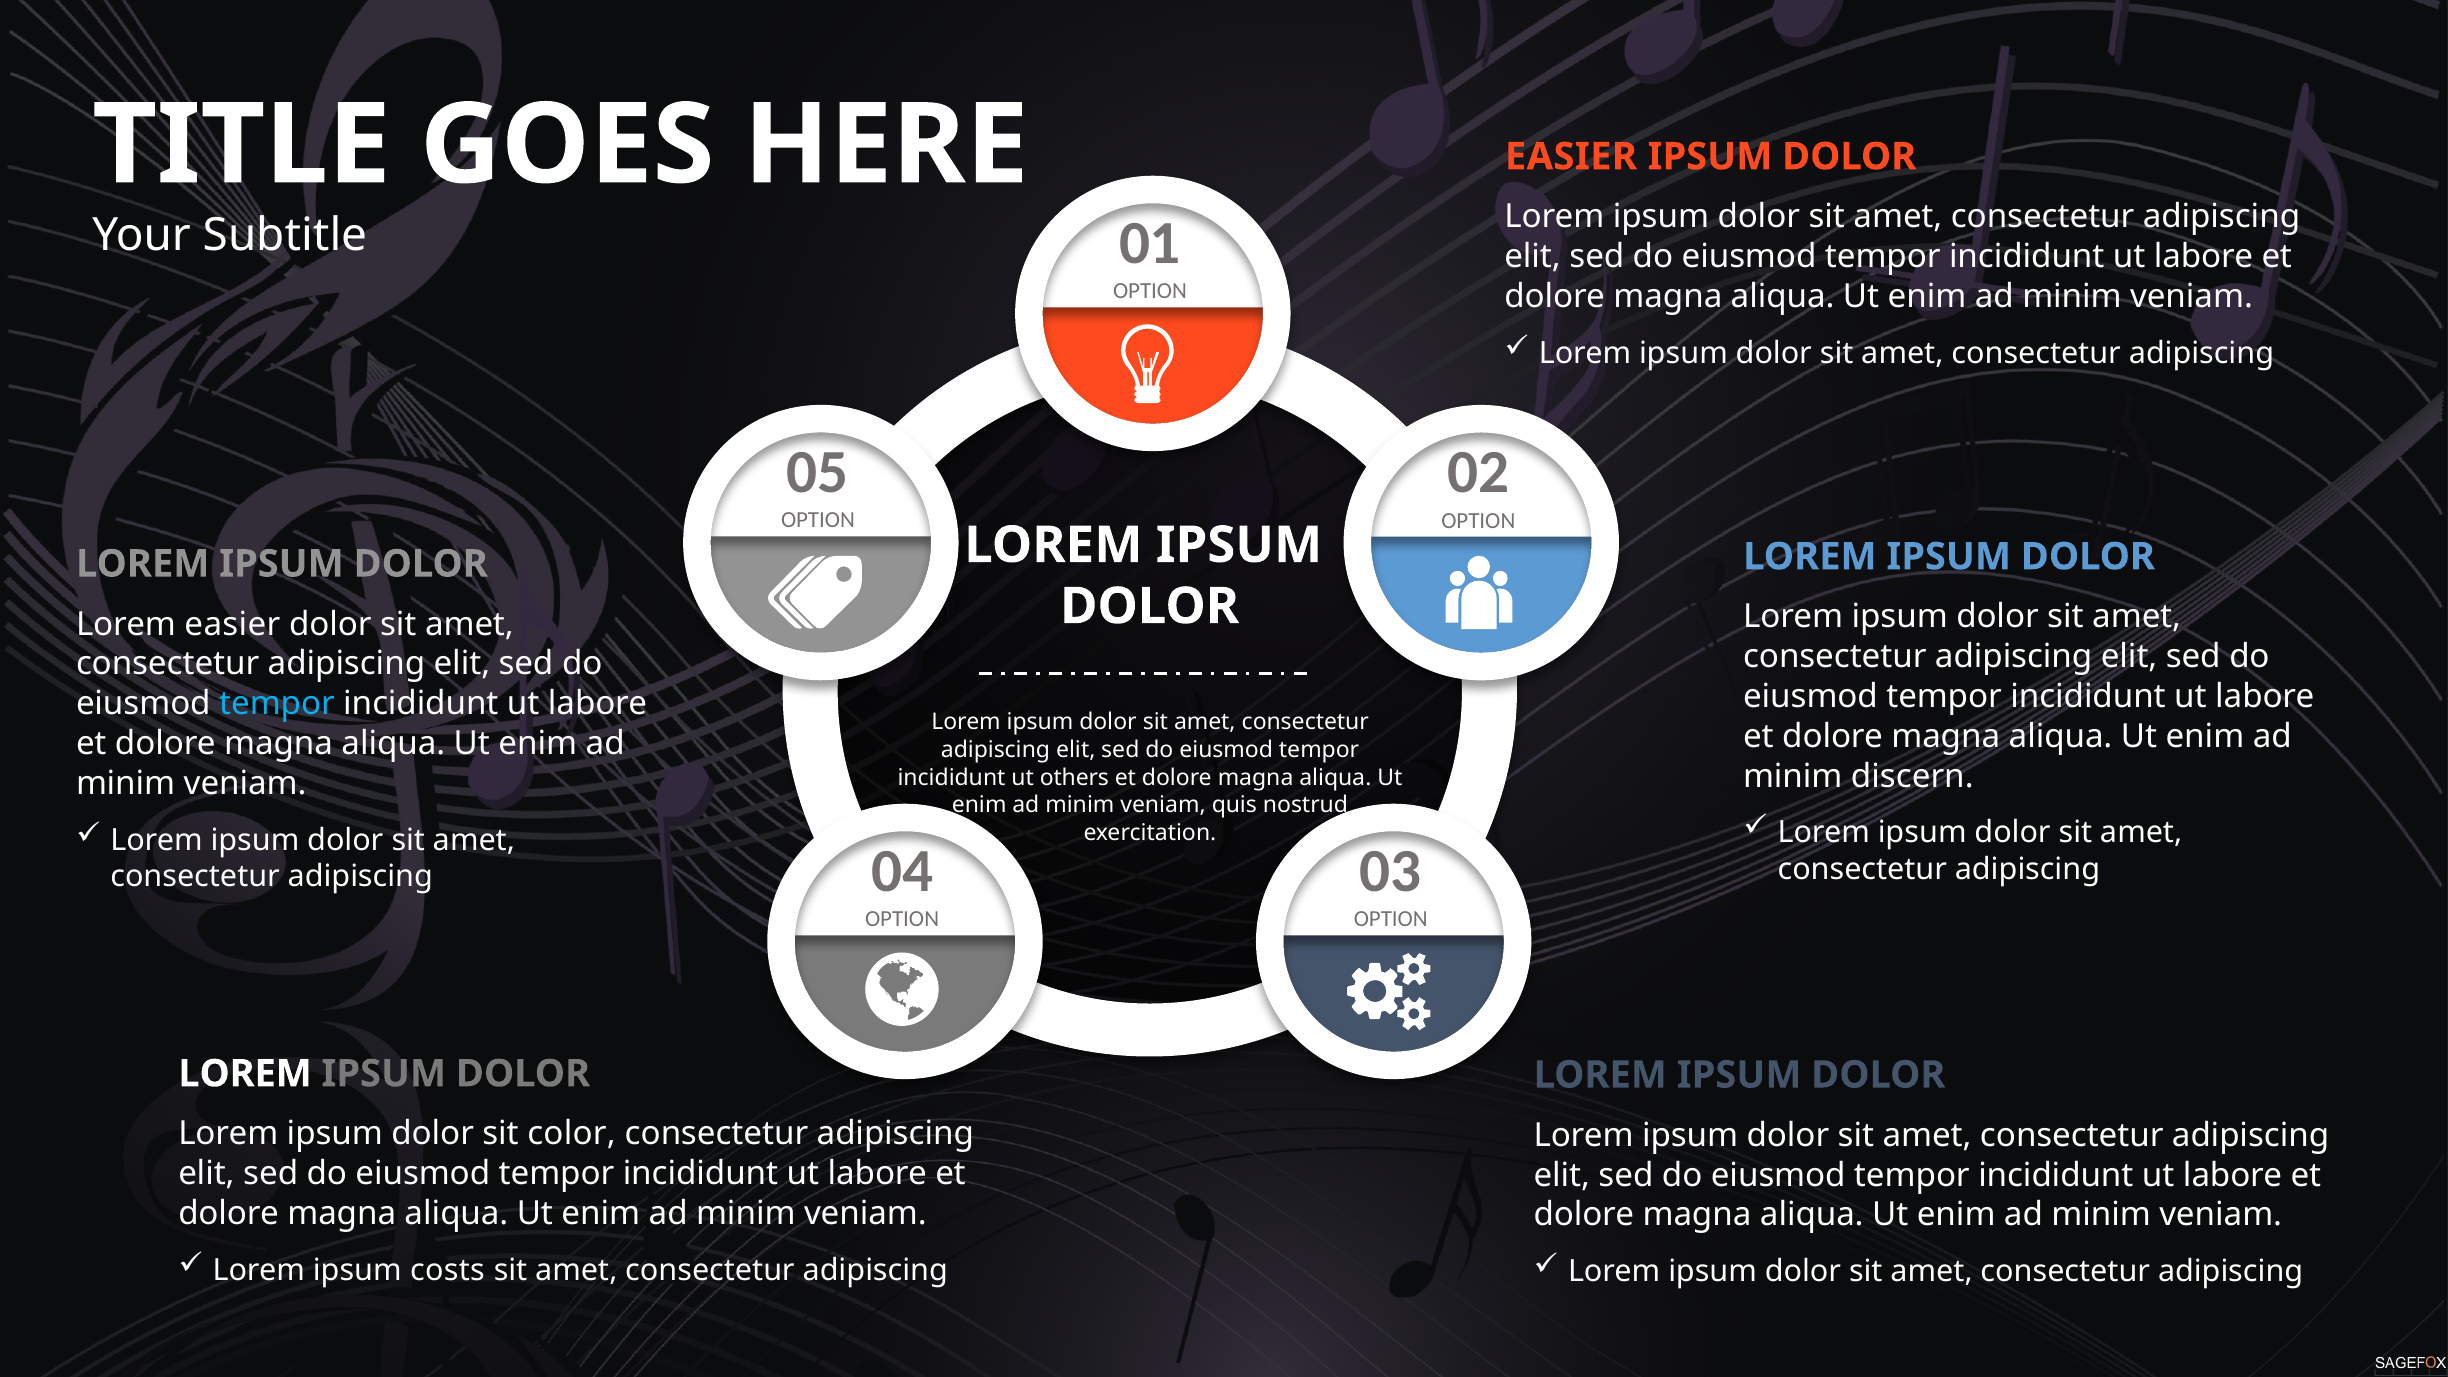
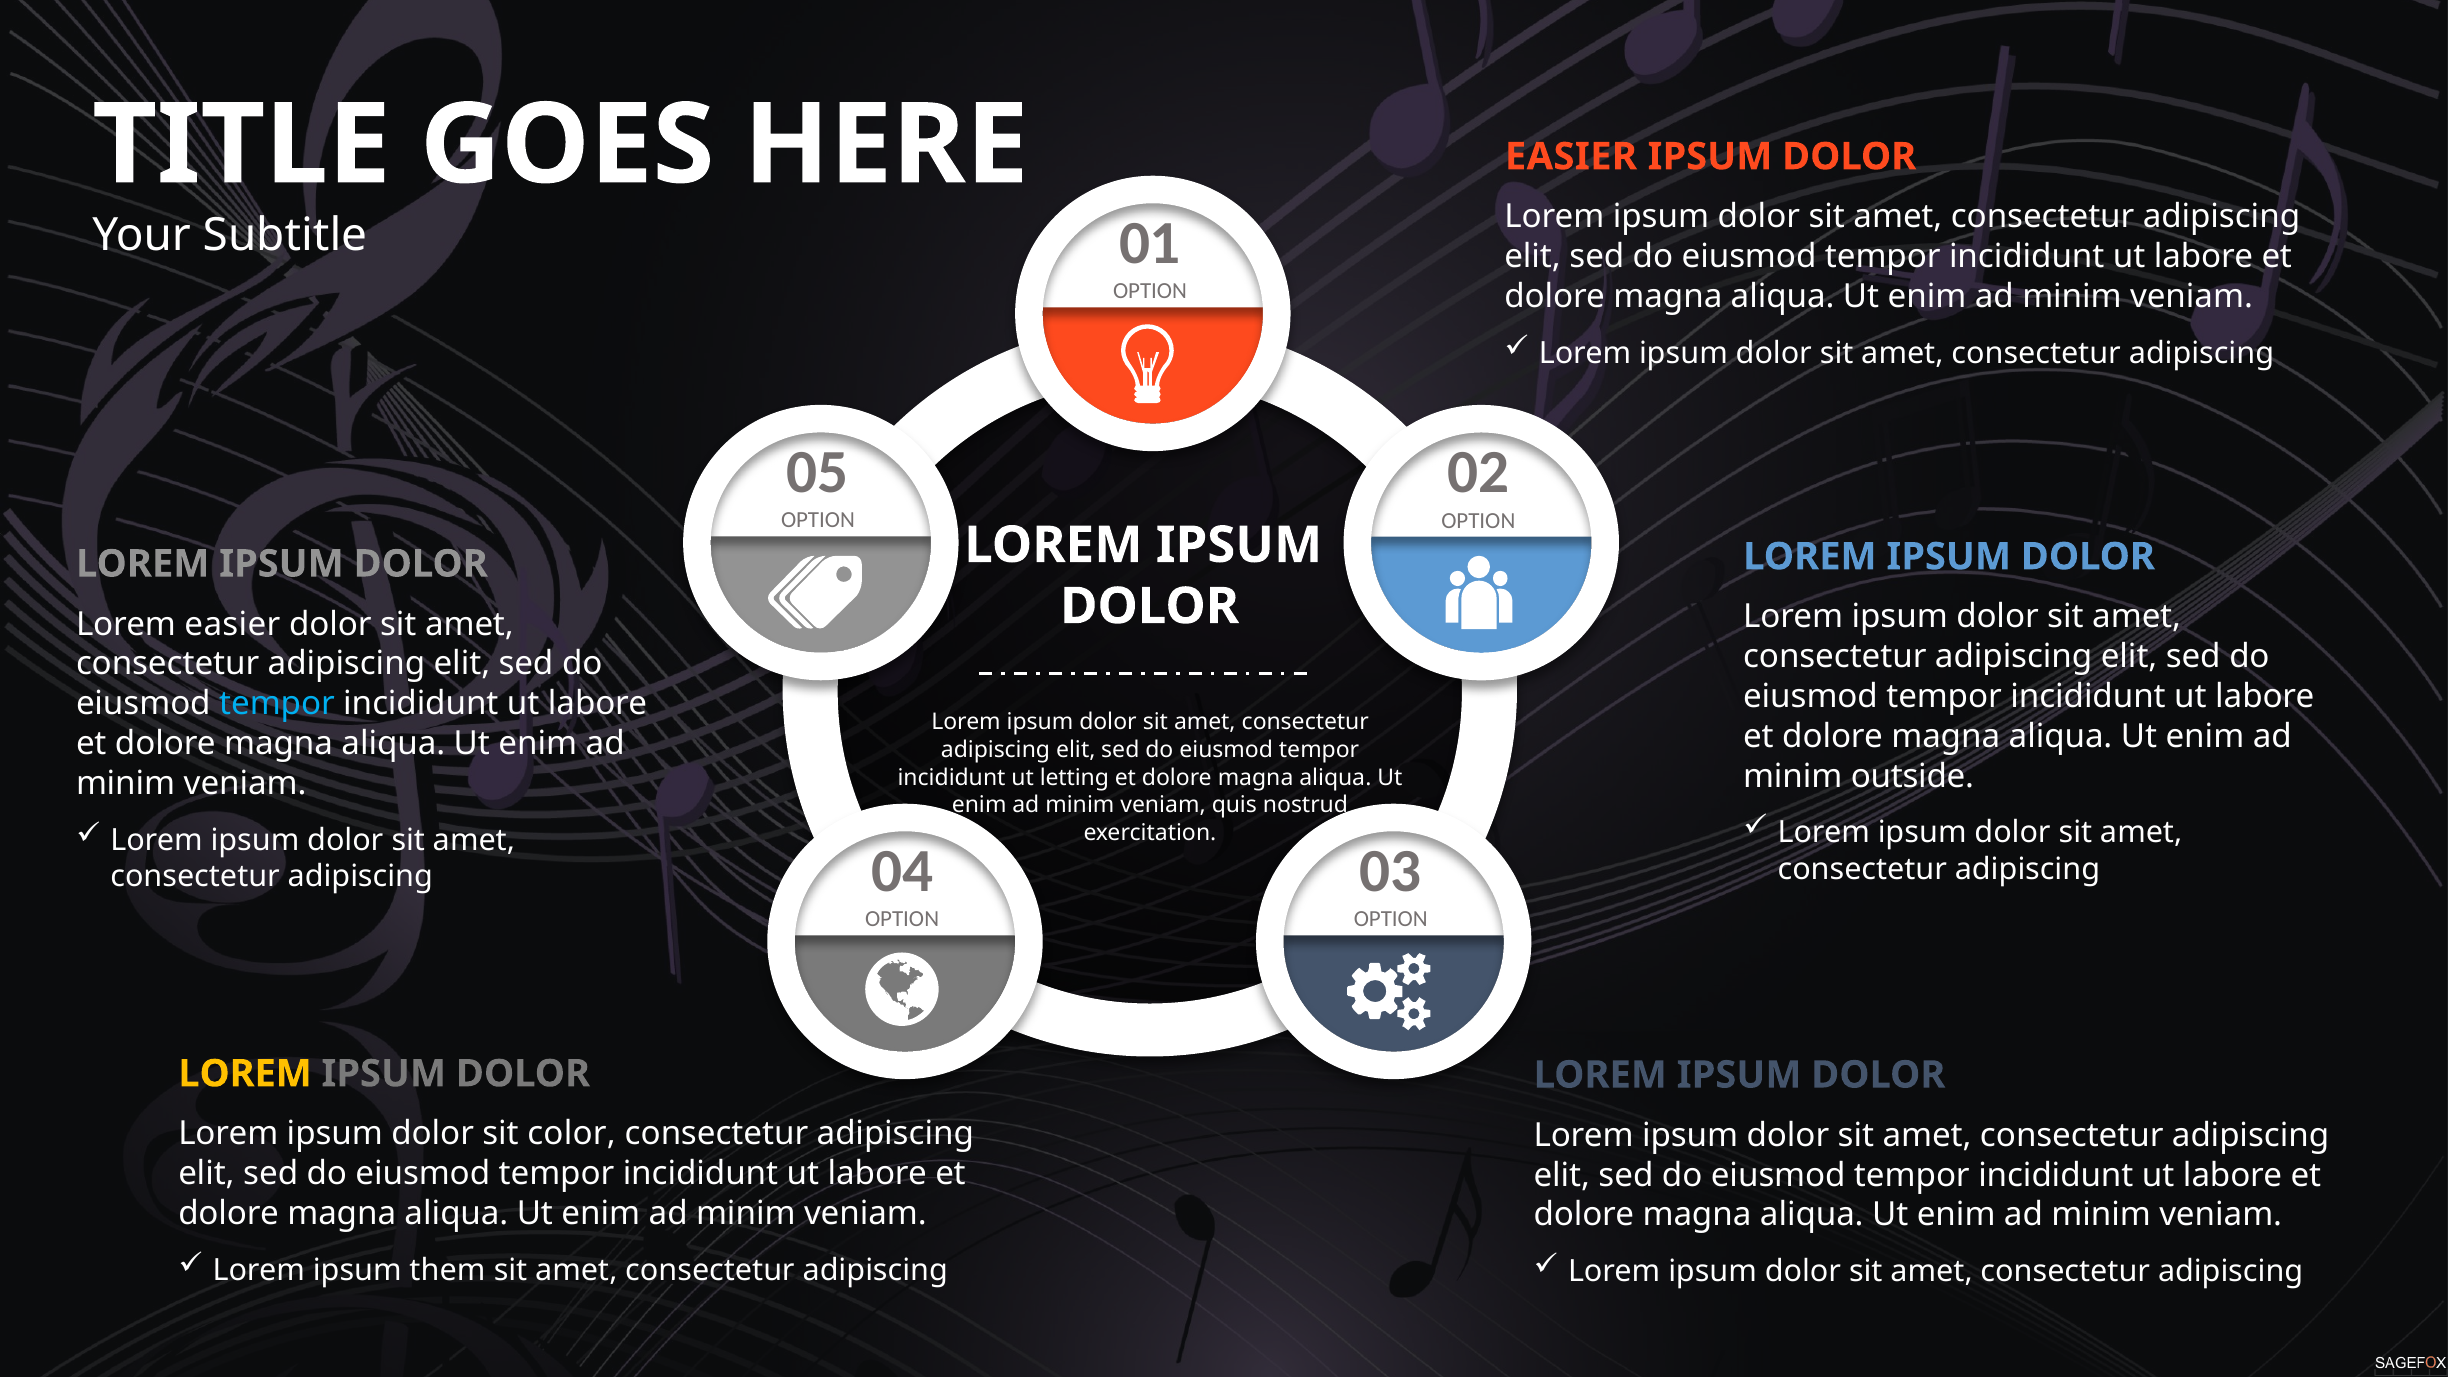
discern: discern -> outside (1912, 776)
others: others -> letting (1074, 777)
LOREM colour: white -> yellow (245, 1074)
costs: costs -> them (448, 1270)
